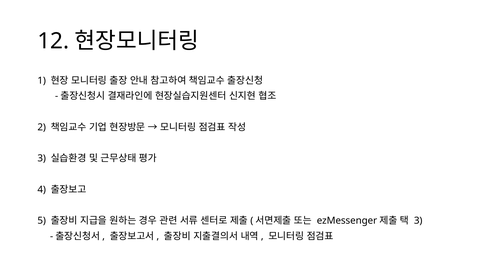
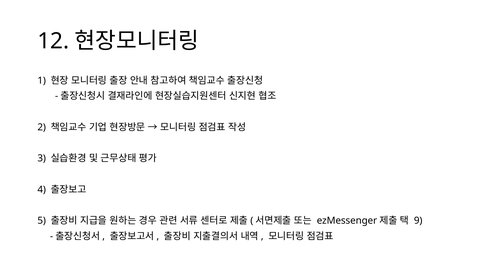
3: 3 -> 9 (418, 221)
